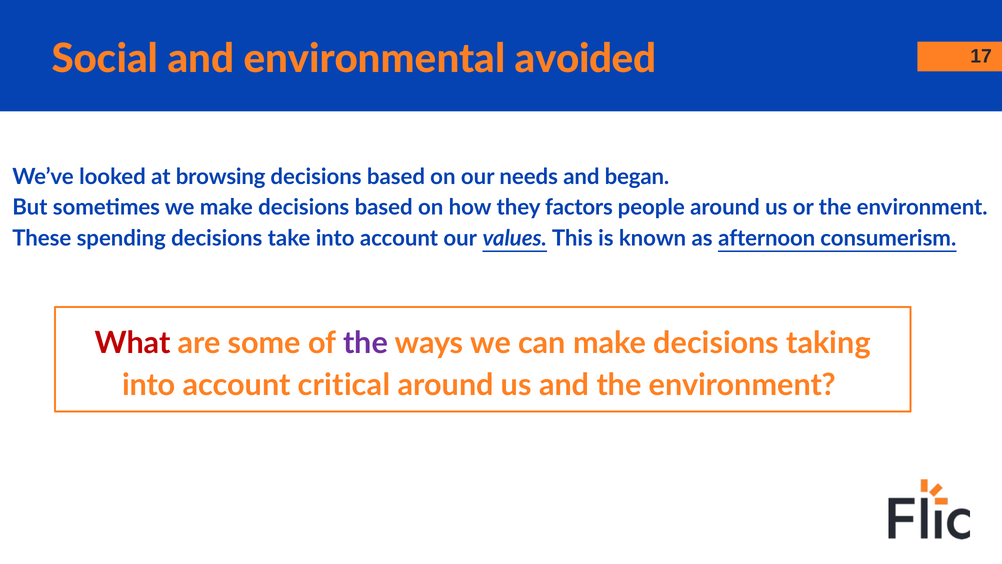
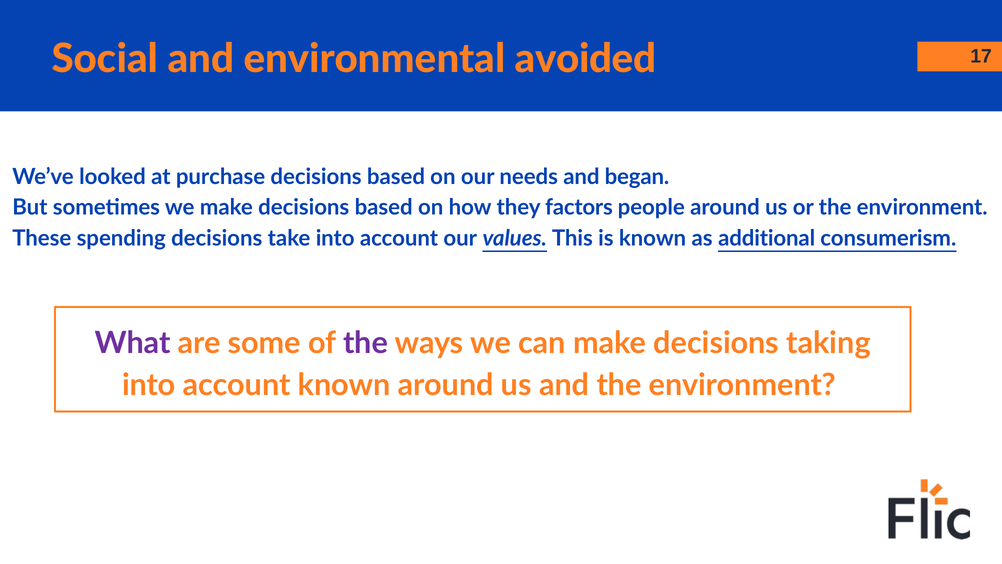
browsing: browsing -> purchase (221, 177)
afternoon: afternoon -> additional (767, 238)
What colour: red -> purple (133, 343)
account critical: critical -> known (344, 385)
